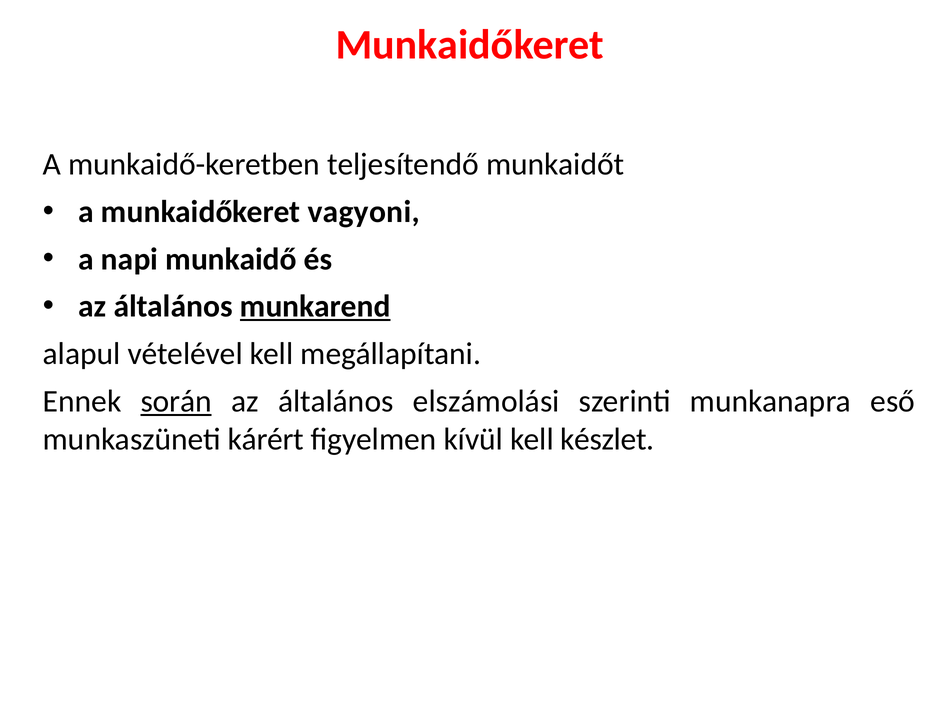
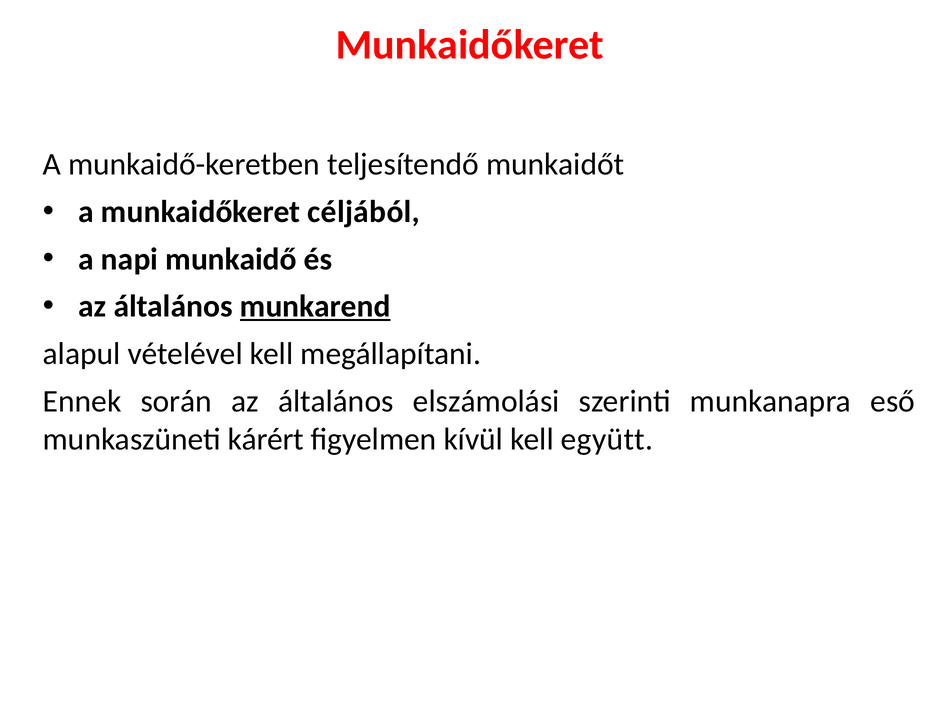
vagyoni: vagyoni -> céljából (364, 212)
során underline: present -> none (176, 401)
készlet: készlet -> együtt (607, 439)
